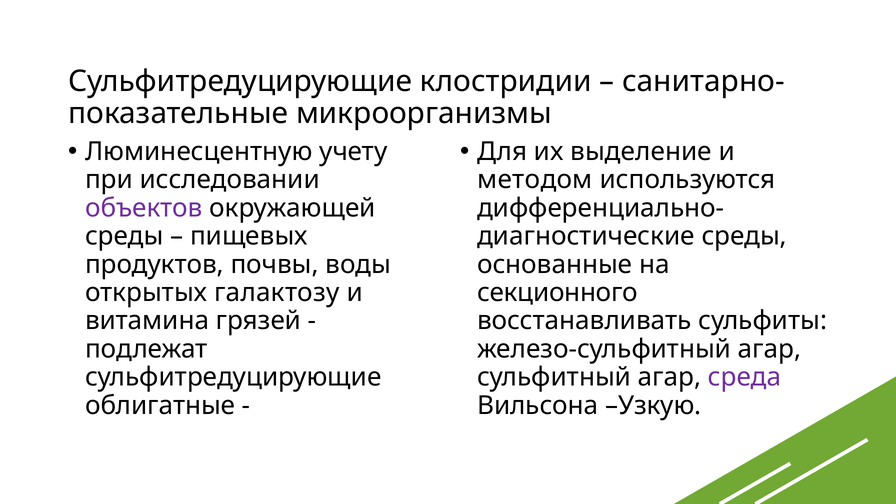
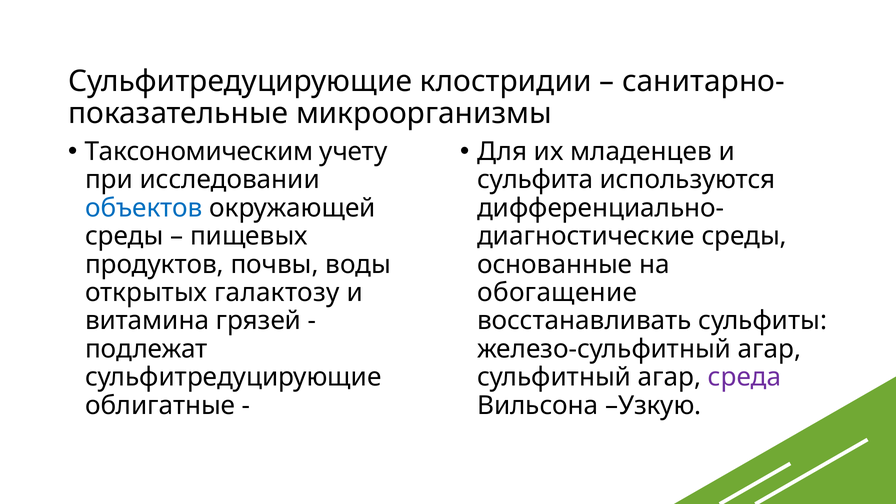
Люминесцентную: Люминесцентную -> Таксономическим (199, 151)
выделение: выделение -> младенцев (641, 151)
методом: методом -> сульфита (535, 180)
объектов colour: purple -> blue (144, 208)
секционного: секционного -> обогащение (557, 293)
